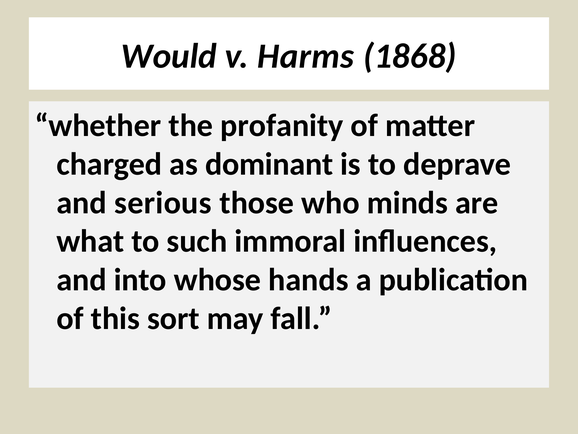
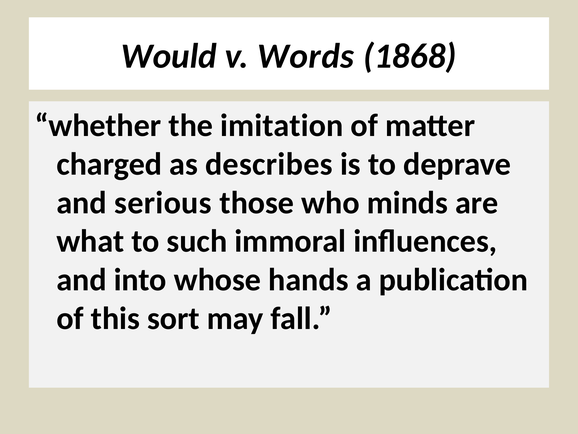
Harms: Harms -> Words (306, 56)
profanity: profanity -> imitation (282, 126)
dominant: dominant -> describes (269, 164)
